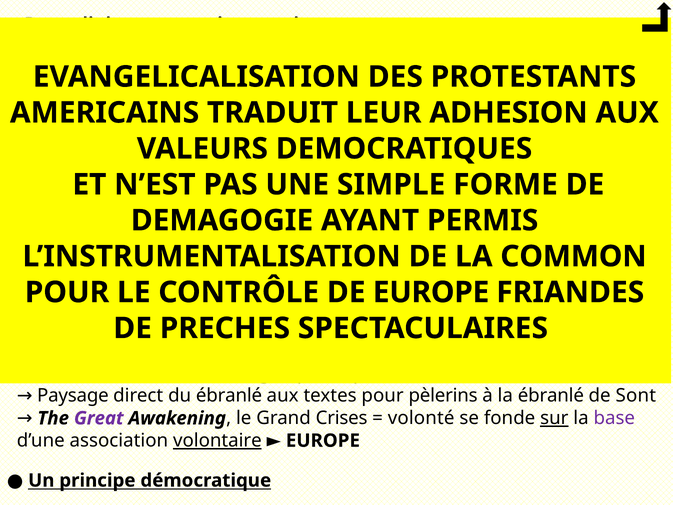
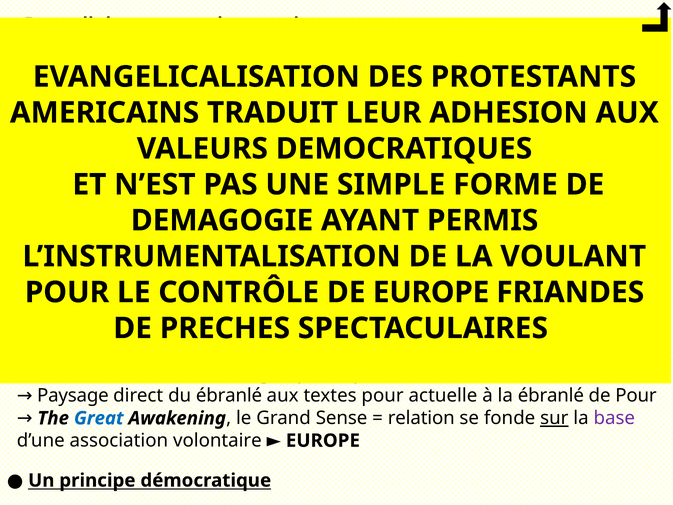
LA COMMON: COMMON -> VOULANT (573, 256)
pour pèlerins: pèlerins -> actuelle (443, 396)
de Sont: Sont -> Pour (636, 396)
Great colour: purple -> blue (99, 418)
Grand Crises: Crises -> Sense (342, 418)
volonté: volonté -> relation (421, 418)
volontaire underline: present -> none (217, 440)
